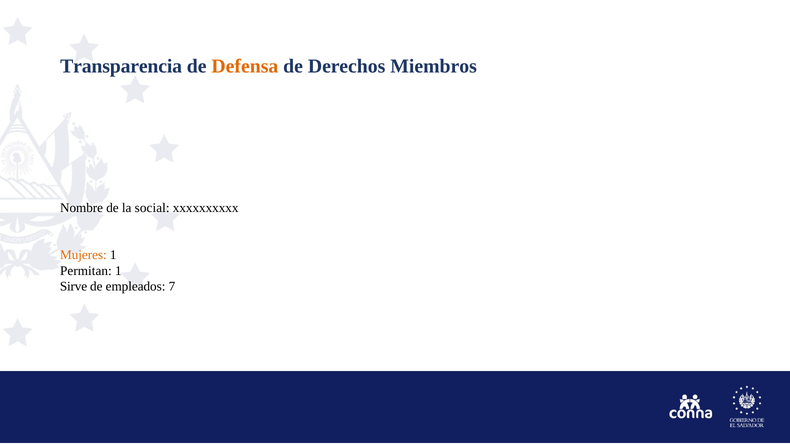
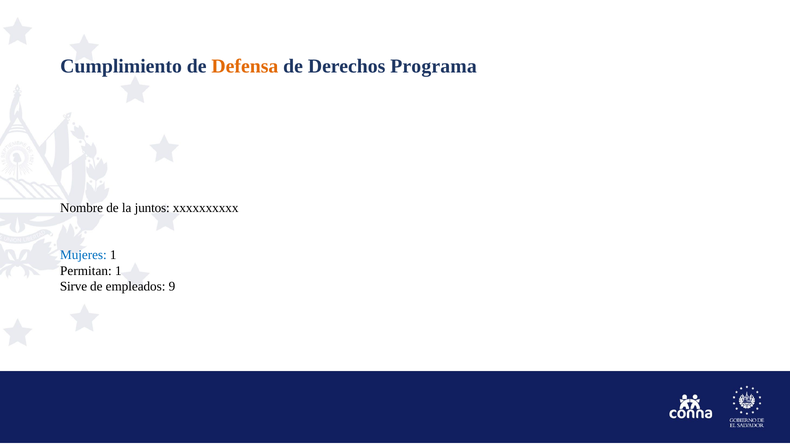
Transparencia: Transparencia -> Cumplimiento (121, 66)
Miembros: Miembros -> Programa (434, 66)
social: social -> juntos (152, 208)
Mujeres colour: orange -> blue (83, 255)
7: 7 -> 9 (172, 287)
